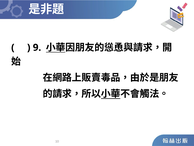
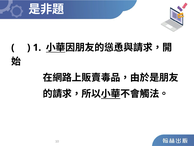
9: 9 -> 1 (37, 47)
